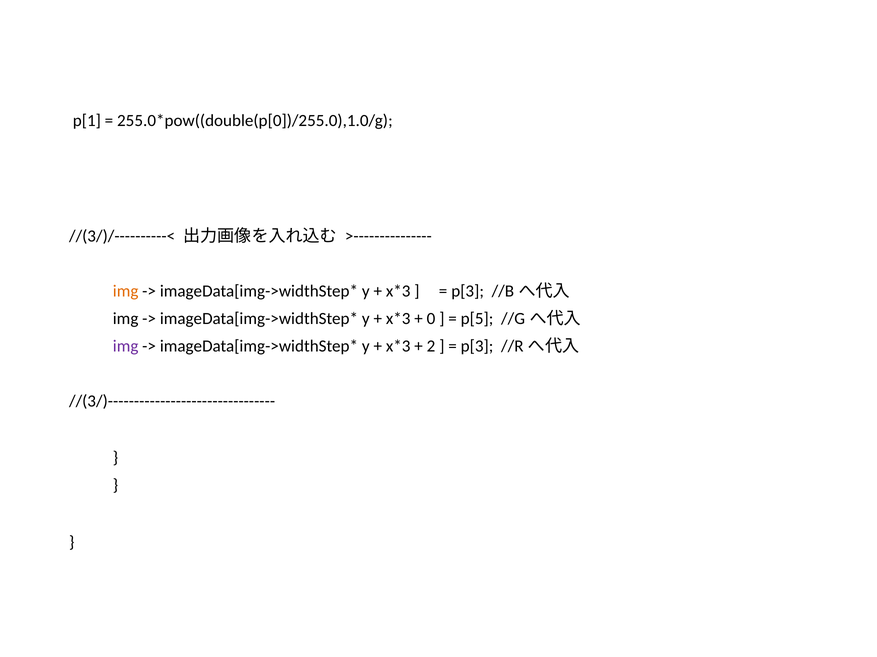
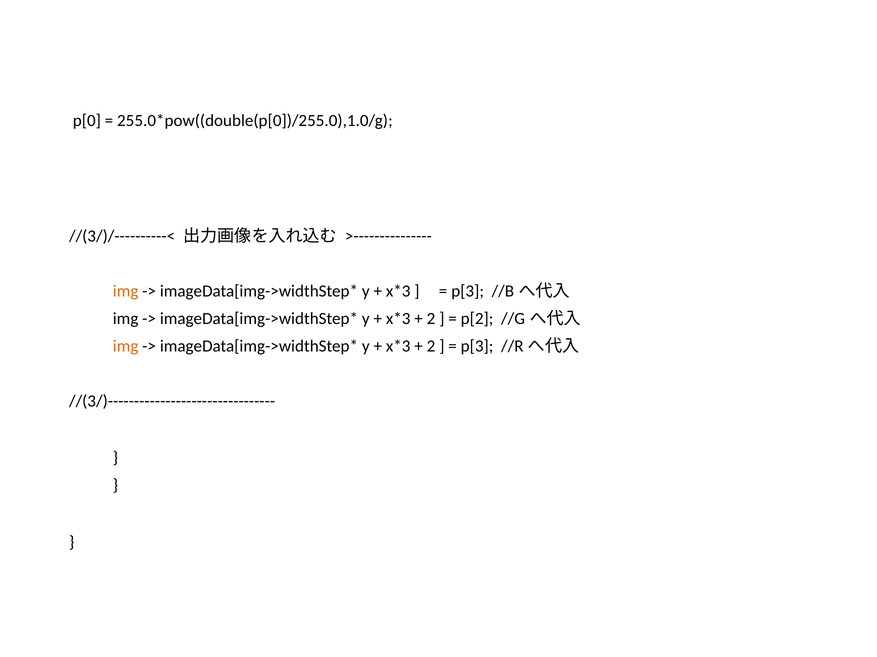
p[1: p[1 -> p[0 (87, 121)
0: 0 -> 2 (431, 319)
p[5: p[5 -> p[2 (477, 319)
img colour: purple -> orange (126, 346)
